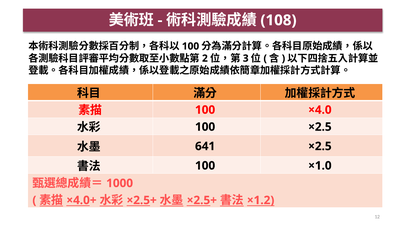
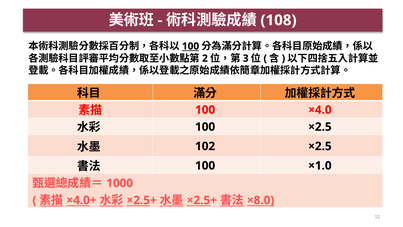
100 underline: none -> present (191, 46)
641: 641 -> 102 (205, 146)
×1.2: ×1.2 -> ×8.0 (261, 200)
